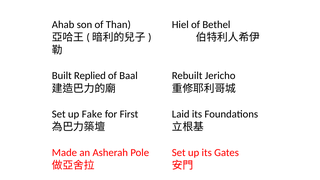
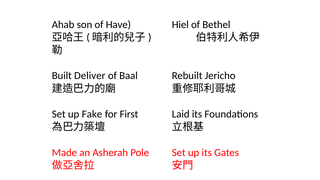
Than: Than -> Have (118, 25)
Replied: Replied -> Deliver (90, 76)
